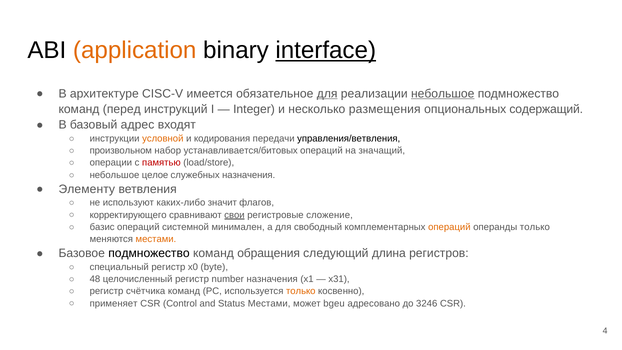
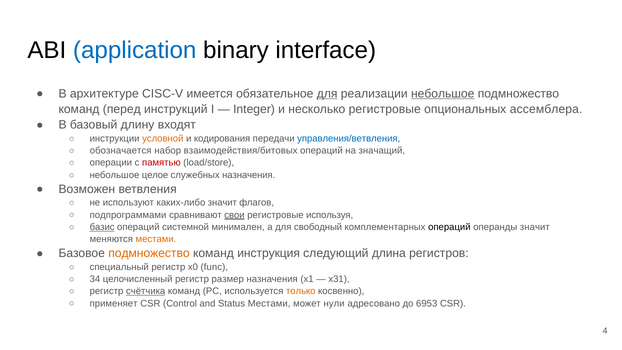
application colour: orange -> blue (135, 50)
interface underline: present -> none (326, 50)
несколько размещения: размещения -> регистровые (385, 109)
содержащий: содержащий -> ассемблера (546, 109)
адрес: адрес -> длину (138, 125)
управления/ветвления colour: black -> blue (349, 139)
произвольном: произвольном -> обозначается (121, 151)
устанавливается/битовых: устанавливается/битовых -> взаимодействия/битовых (241, 151)
Элементу: Элементу -> Возможен (87, 189)
корректирующего: корректирующего -> подпрограммами (128, 215)
сложение: сложение -> используя (330, 215)
базис underline: none -> present (102, 227)
операций colour: orange -> black (449, 227)
операнды только: только -> значит (535, 227)
подмножество colour: black -> orange (149, 253)
обращения: обращения -> инструкция (269, 253)
byte: byte -> func (214, 267)
48: 48 -> 34 (95, 279)
number: number -> размер (228, 279)
счётчика underline: none -> present (146, 291)
bgeu: bgeu -> нули (334, 303)
3246: 3246 -> 6953 (427, 303)
